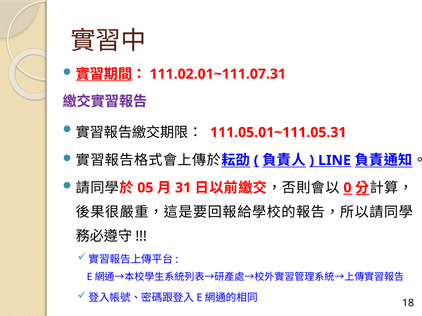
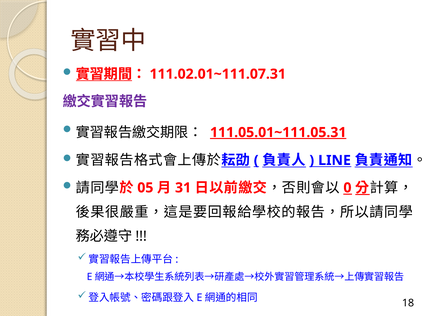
111.05.01~111.05.31 underline: none -> present (278, 133)
